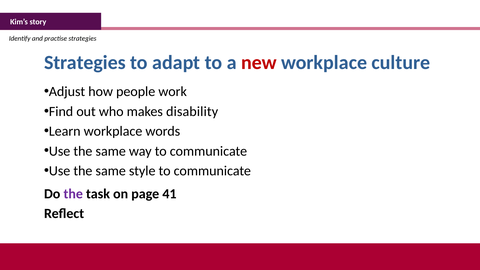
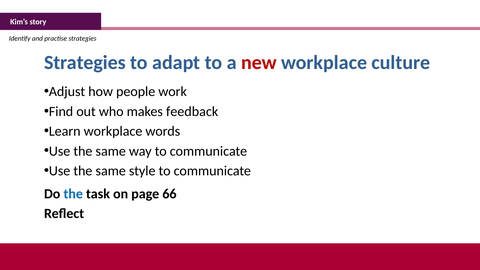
disability: disability -> feedback (192, 112)
the colour: purple -> blue (73, 194)
41: 41 -> 66 (169, 194)
